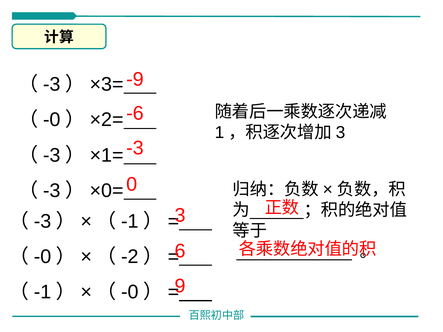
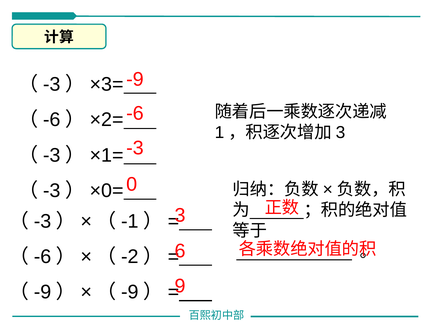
-0: -0 -> -6 (52, 120)
-0: -0 -> -6 (43, 257)
-1: -1 -> -9 (43, 292)
-0: -0 -> -9 (130, 292)
